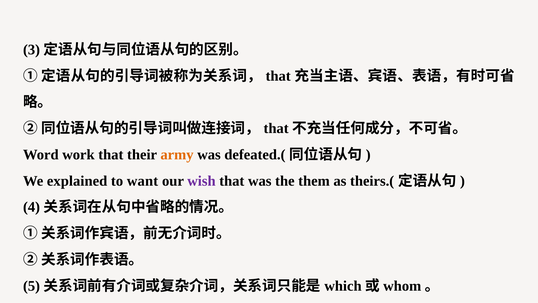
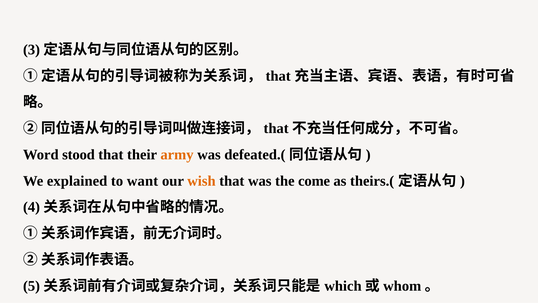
work: work -> stood (79, 155)
wish colour: purple -> orange (201, 181)
them: them -> come (314, 181)
